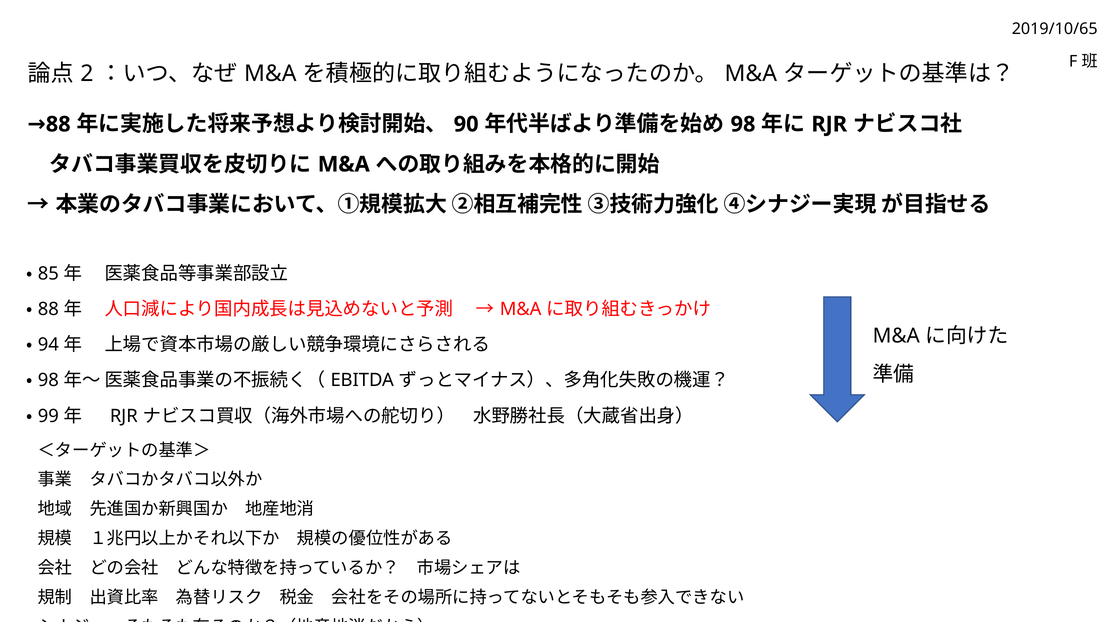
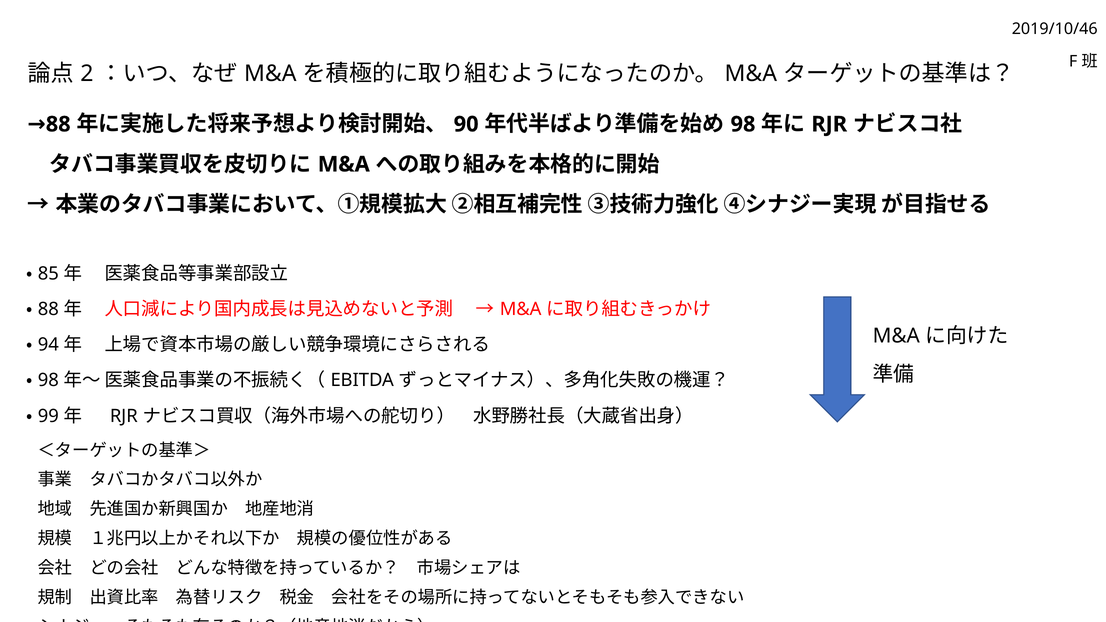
2019/10/65: 2019/10/65 -> 2019/10/46 (1055, 29)
